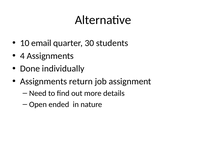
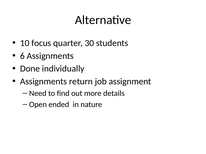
email: email -> focus (41, 43)
4: 4 -> 6 (22, 56)
